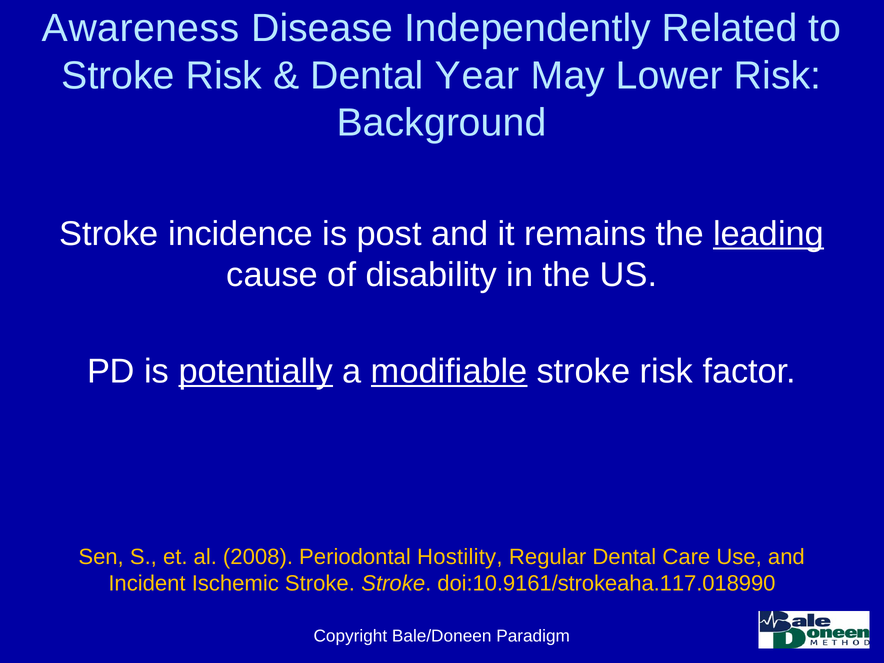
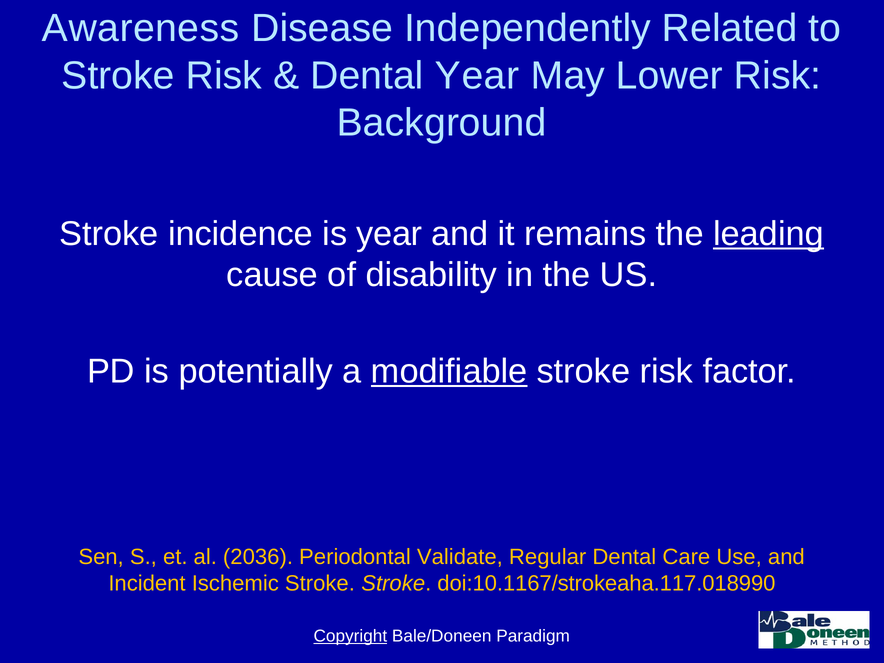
is post: post -> year (389, 234)
potentially underline: present -> none (256, 371)
2008: 2008 -> 2036 (258, 557)
Hostility: Hostility -> Validate (460, 557)
doi:10.9161/strokeaha.117.018990: doi:10.9161/strokeaha.117.018990 -> doi:10.1167/strokeaha.117.018990 (606, 583)
Copyright underline: none -> present (350, 636)
